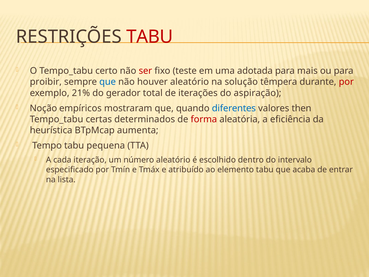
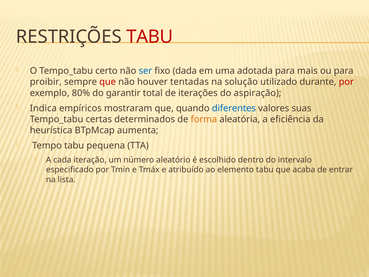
ser colour: red -> blue (145, 71)
teste: teste -> dada (185, 71)
que colour: blue -> red (108, 82)
houver aleatório: aleatório -> tentadas (190, 82)
têmpera: têmpera -> utilizado (279, 82)
21%: 21% -> 80% (81, 93)
gerador: gerador -> garantir (123, 93)
Noção: Noção -> Indica (43, 108)
then: then -> suas (301, 108)
forma colour: red -> orange (204, 119)
